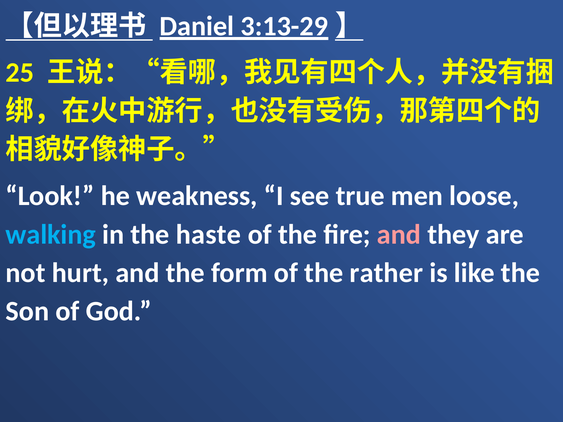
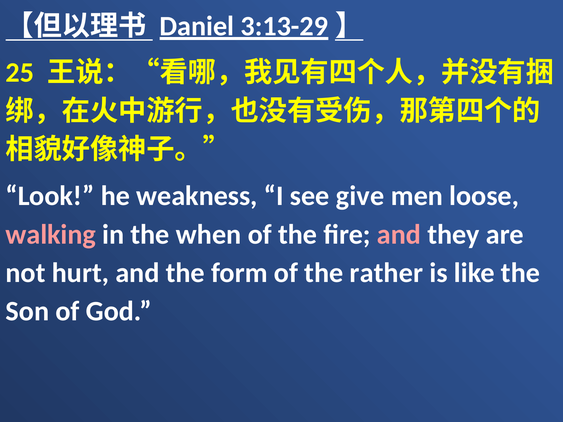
true: true -> give (360, 196)
walking colour: light blue -> pink (51, 235)
haste: haste -> when (209, 235)
